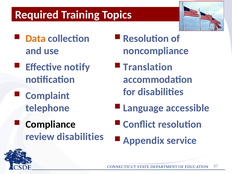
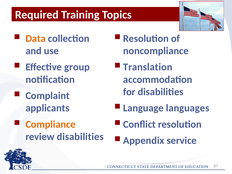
notify: notify -> group (77, 67)
accessible: accessible -> languages (188, 108)
telephone: telephone -> applicants (47, 108)
Compliance colour: black -> orange (51, 124)
